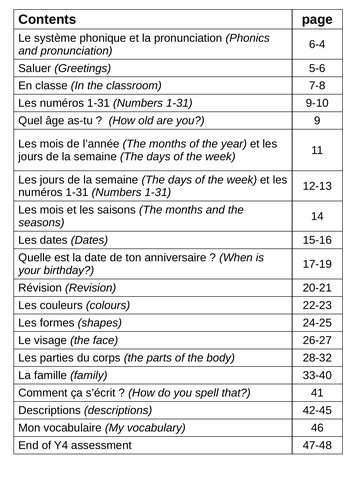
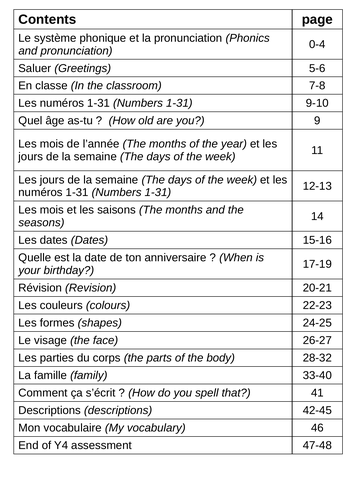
6-4: 6-4 -> 0-4 (317, 44)
